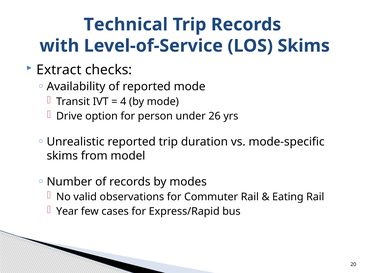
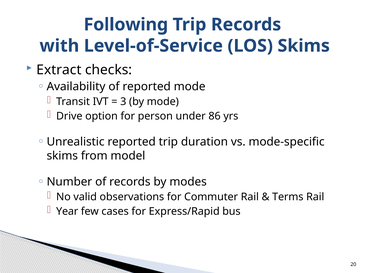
Technical: Technical -> Following (126, 25)
4: 4 -> 3 (123, 102)
26: 26 -> 86 (215, 116)
Eating: Eating -> Terms (288, 197)
